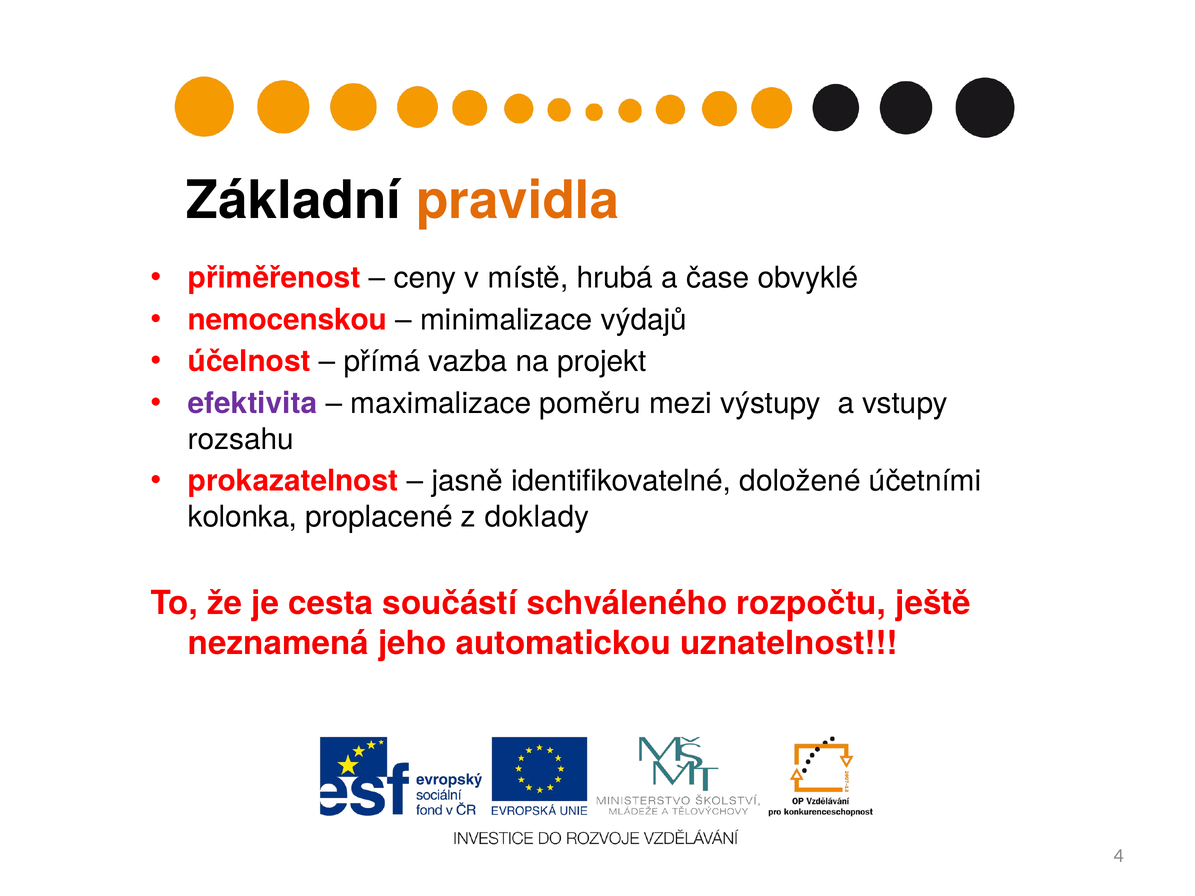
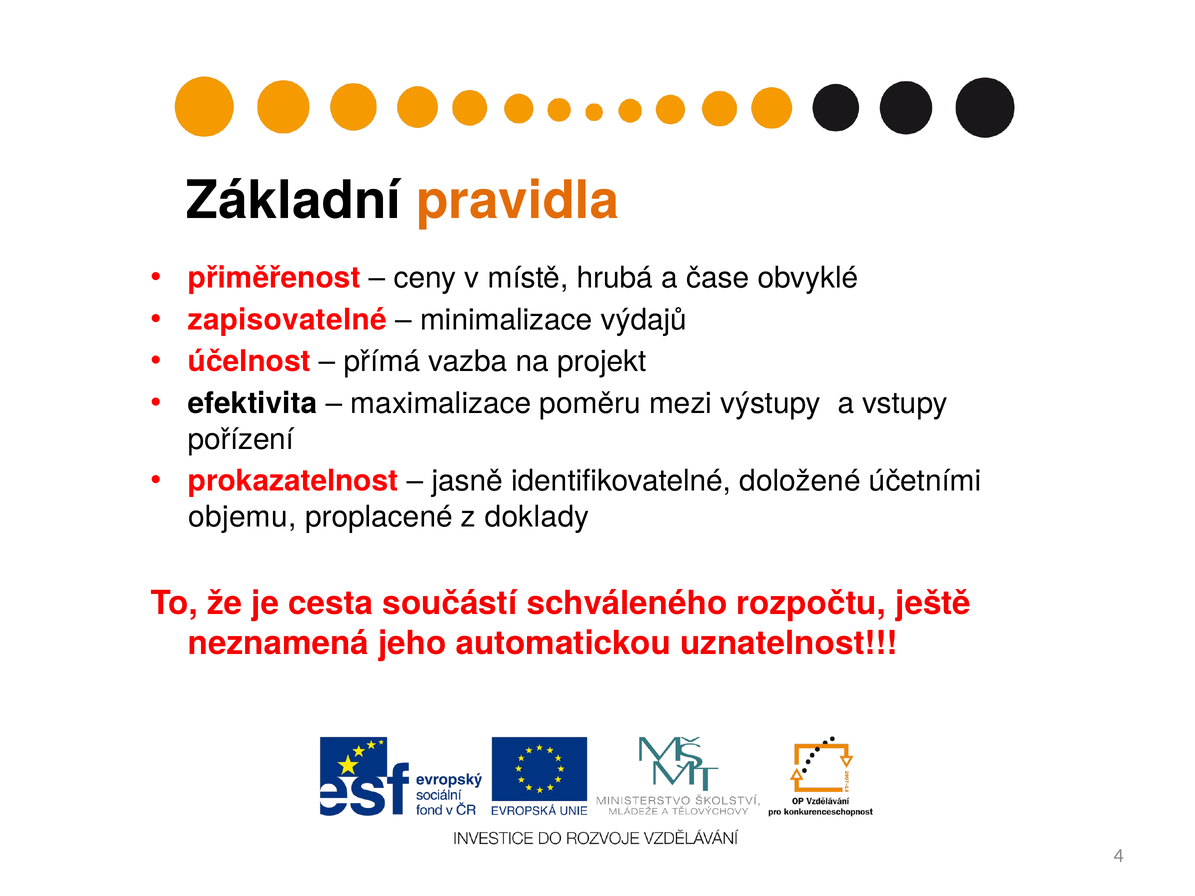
nemocenskou: nemocenskou -> zapisovatelné (287, 320)
efektivita colour: purple -> black (253, 404)
rozsahu: rozsahu -> pořízení (241, 439)
kolonka: kolonka -> objemu (242, 517)
